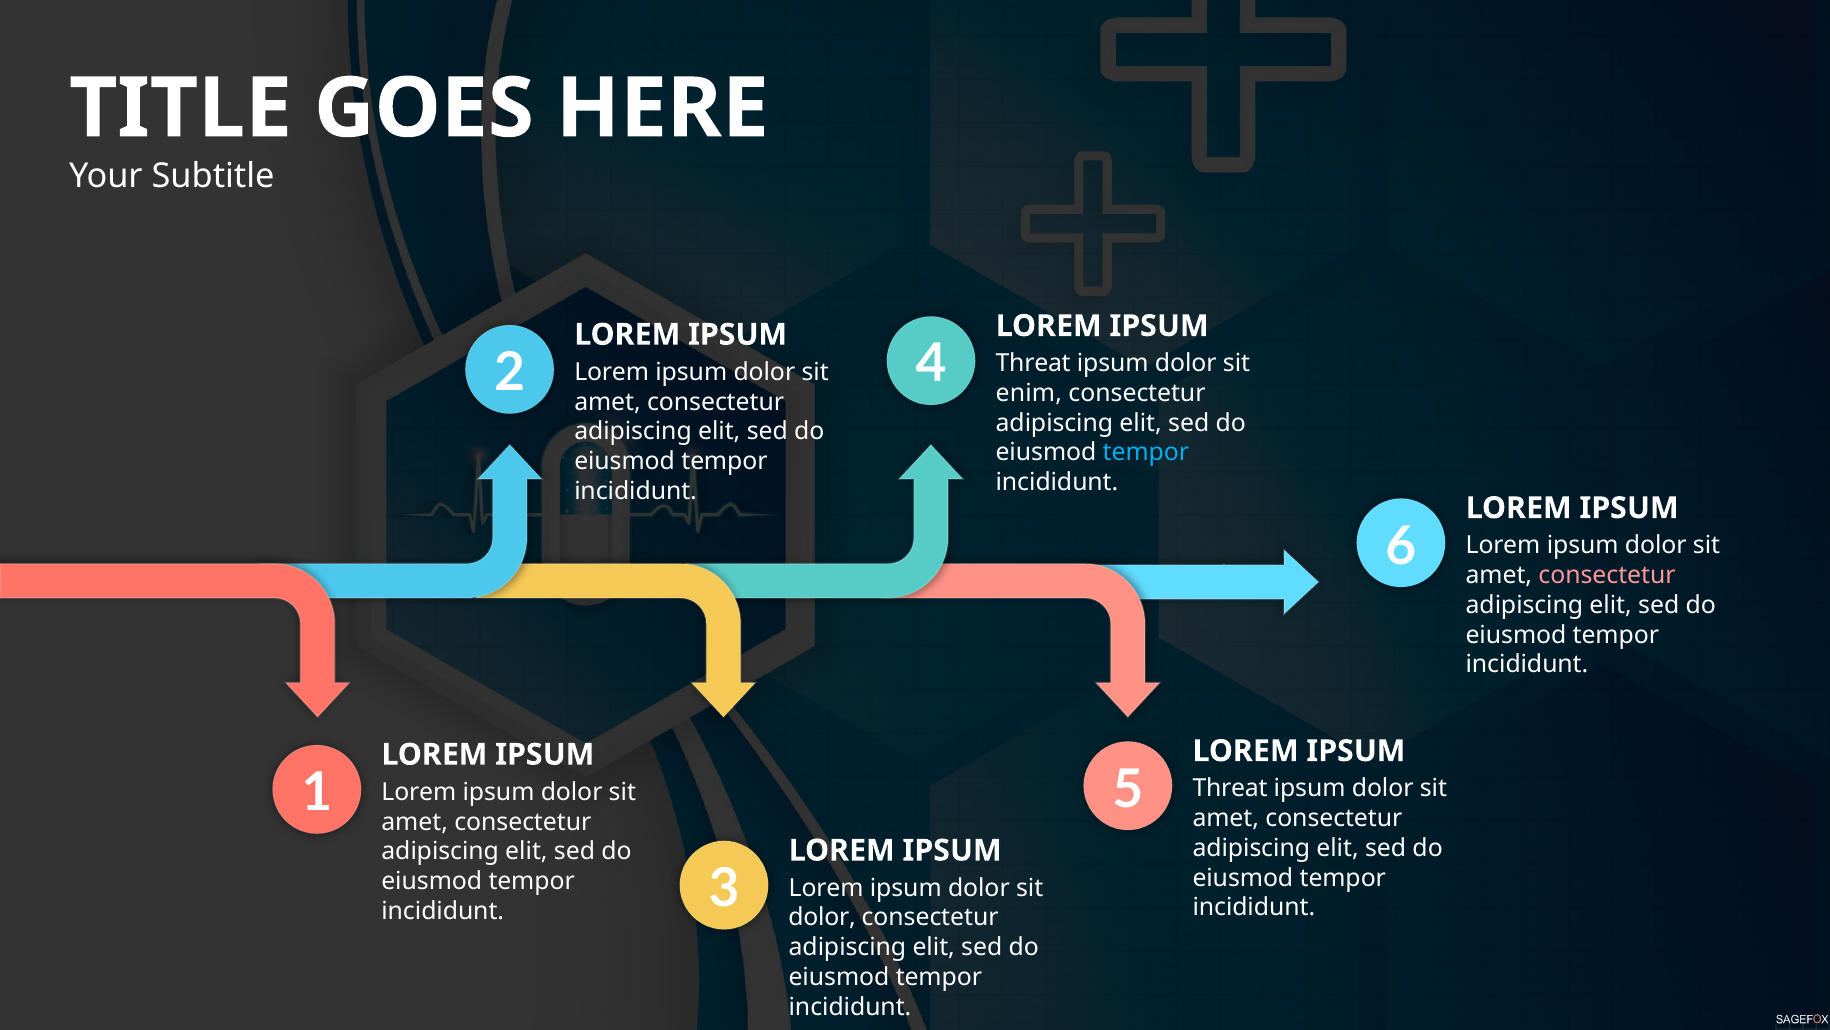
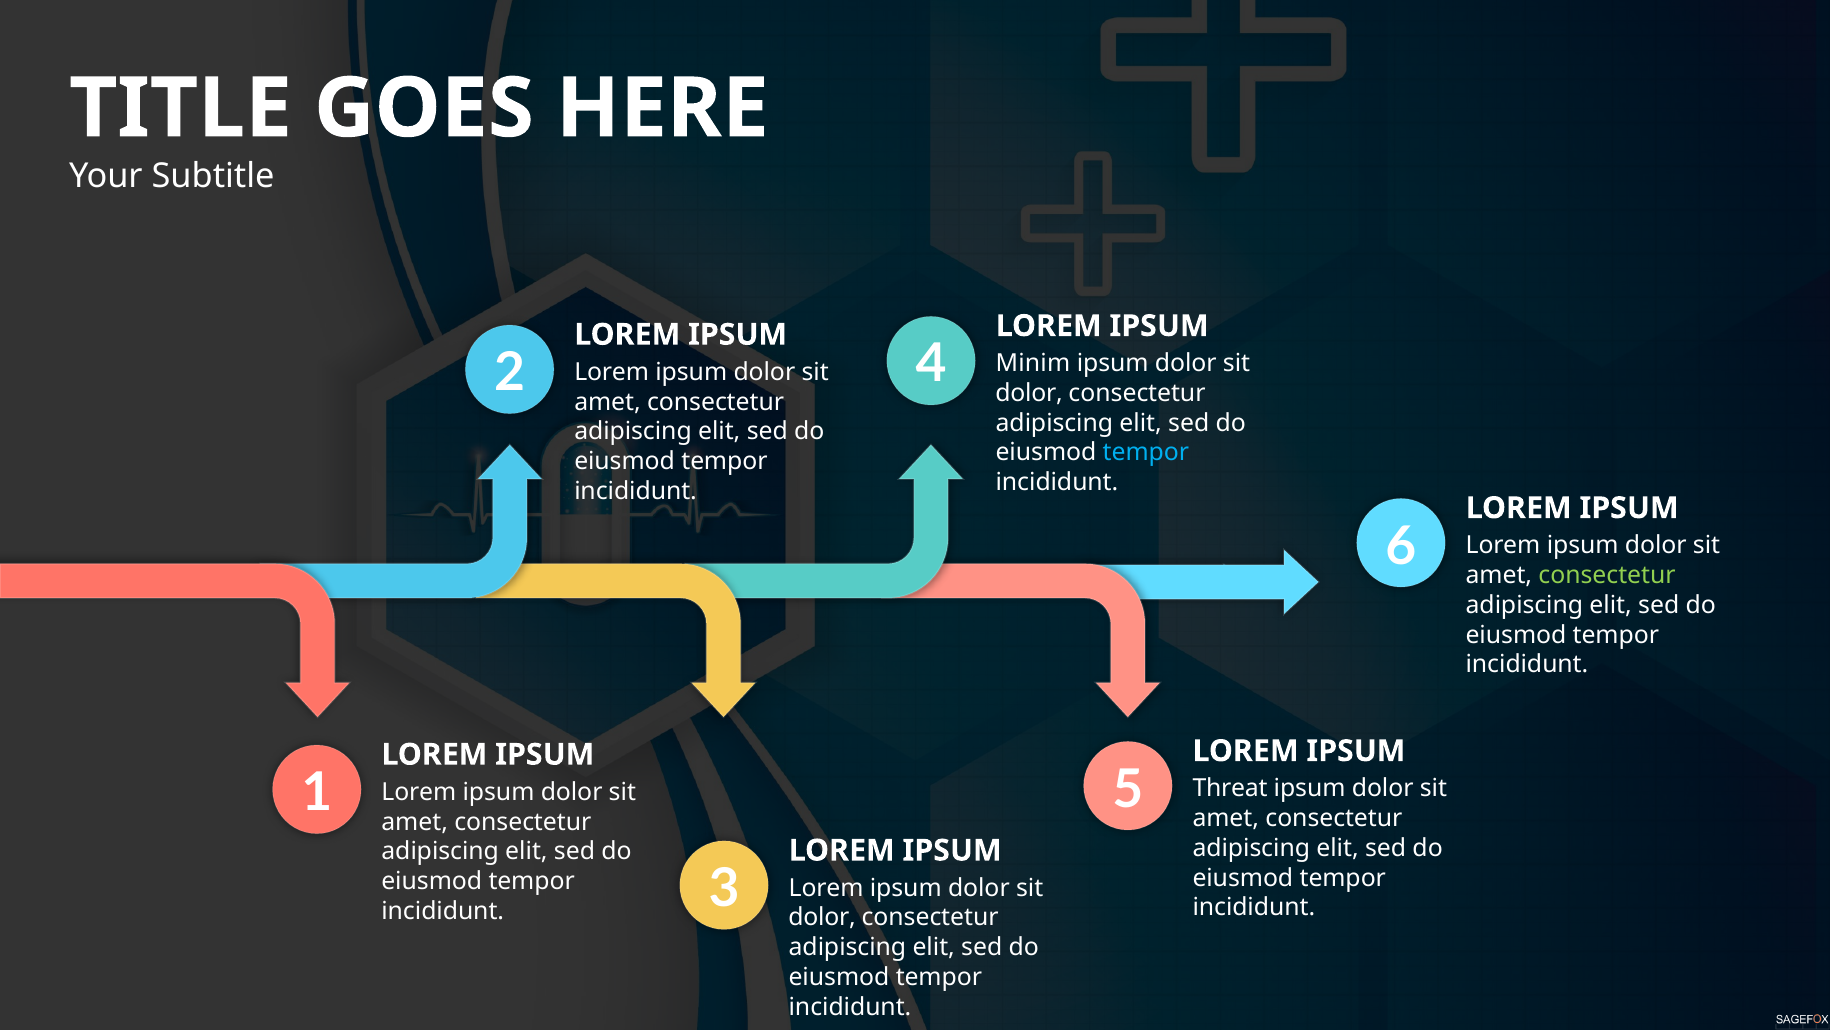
Threat: Threat -> Minim (1033, 363)
enim: enim -> dolor (1029, 393)
consectetur colour: pink -> light green (1607, 575)
